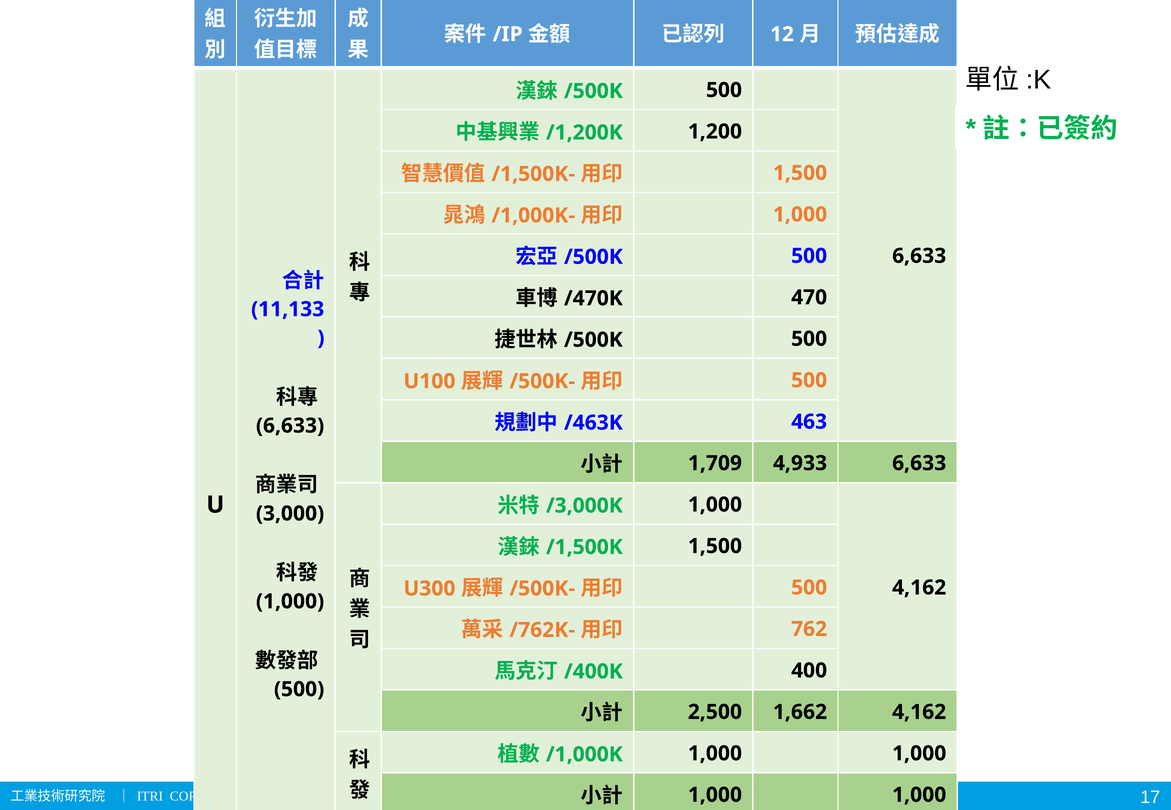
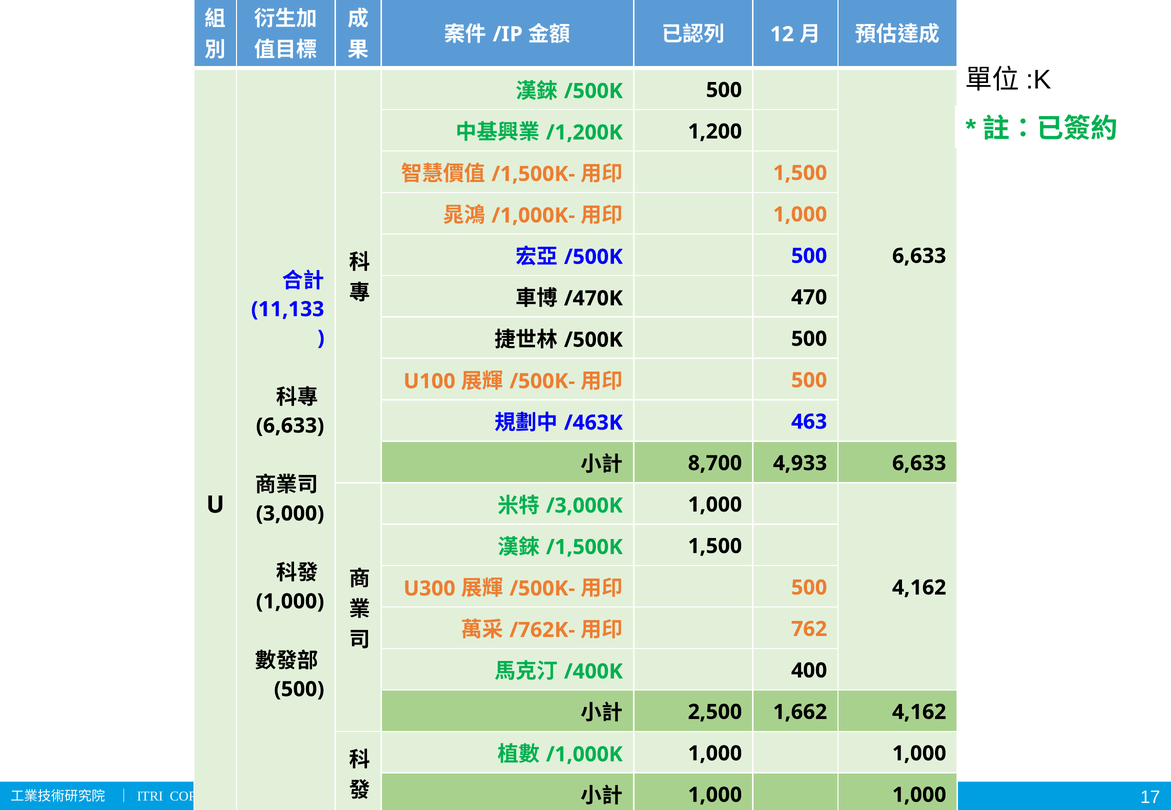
1,709: 1,709 -> 8,700 (715, 464)
